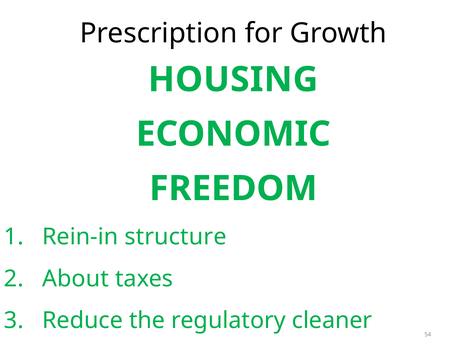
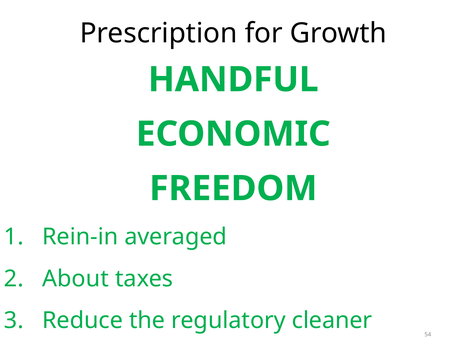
HOUSING: HOUSING -> HANDFUL (233, 80)
structure: structure -> averaged (176, 237)
